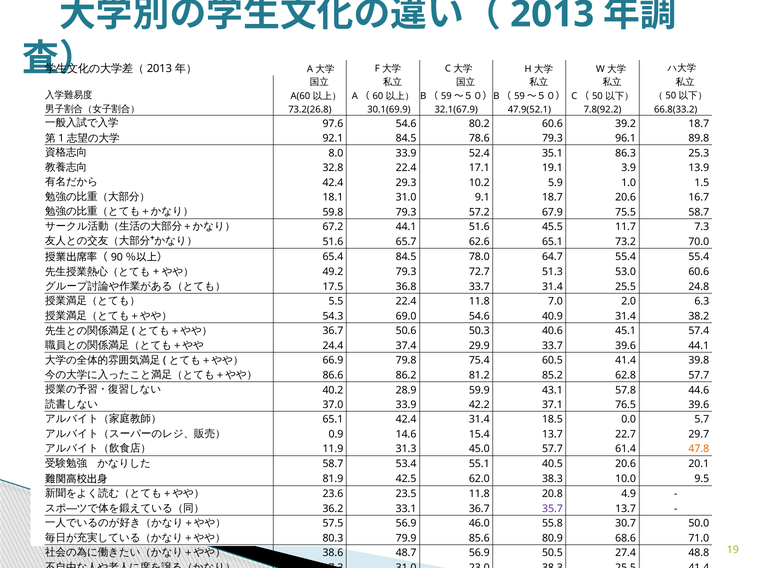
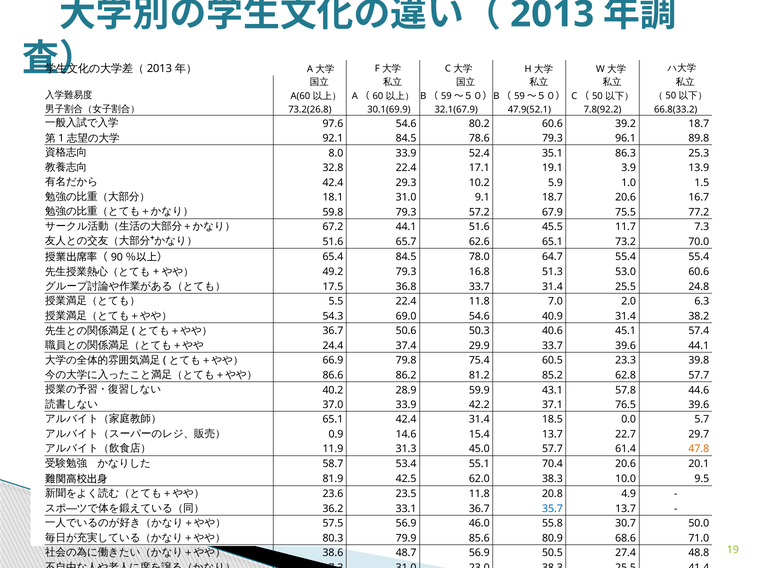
75.5 58.7: 58.7 -> 77.2 (699, 212)
72.7: 72.7 -> 16.8 (479, 272)
60.5 41.4: 41.4 -> 23.3 (626, 360)
40.5: 40.5 -> 70.4 (552, 463)
35.7 colour: purple -> blue (552, 509)
